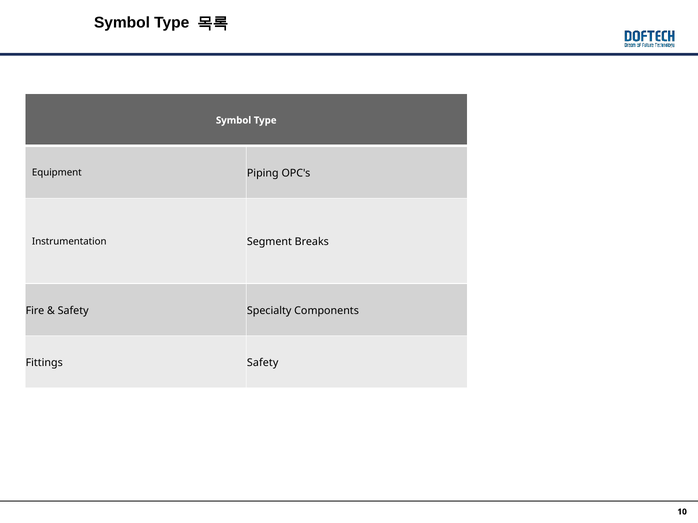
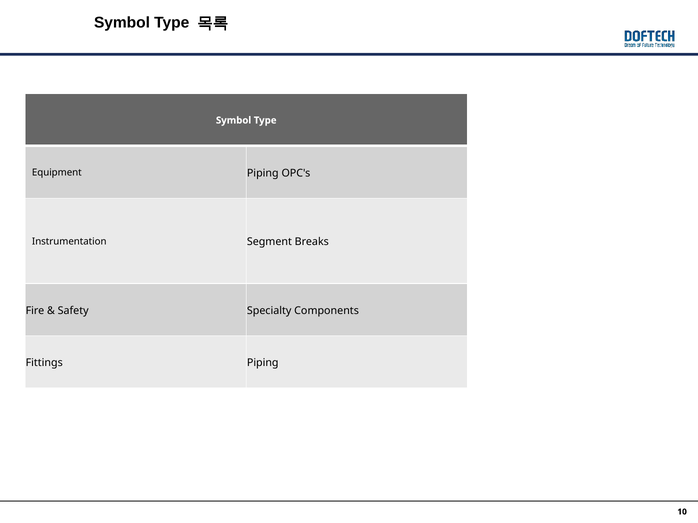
Fittings Safety: Safety -> Piping (263, 363)
